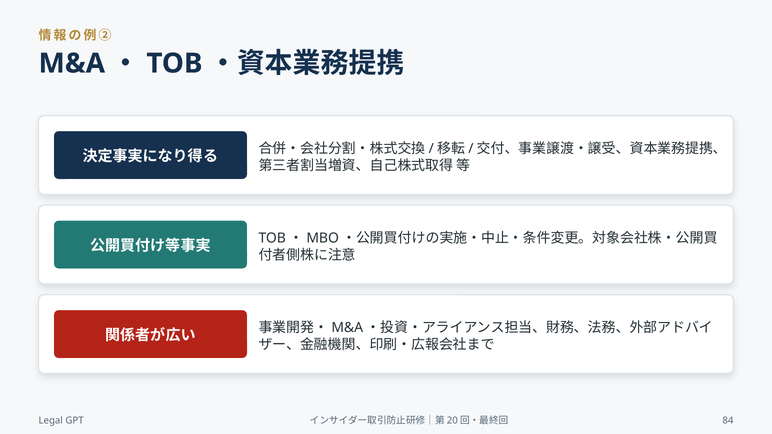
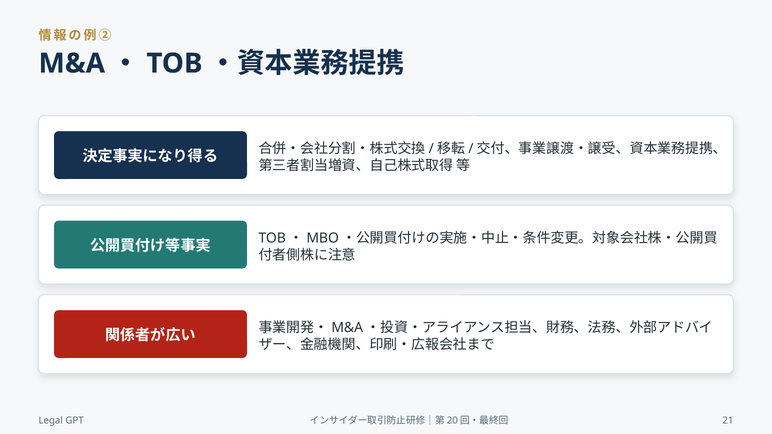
84: 84 -> 21 (728, 421)
